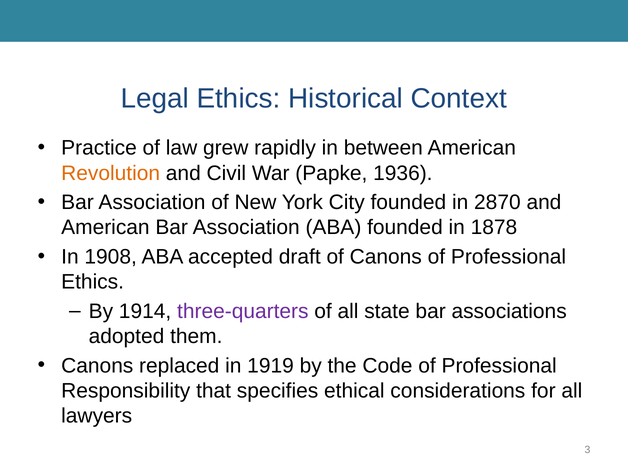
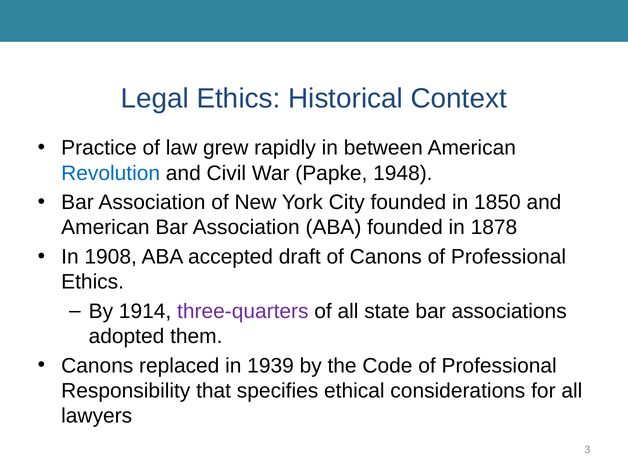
Revolution colour: orange -> blue (111, 173)
1936: 1936 -> 1948 (403, 173)
2870: 2870 -> 1850 (497, 202)
1919: 1919 -> 1939 (271, 366)
